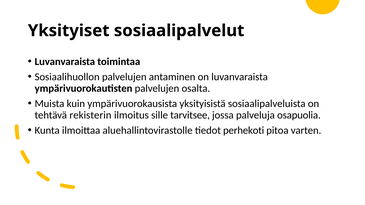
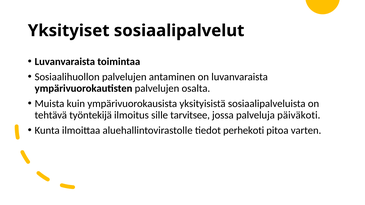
rekisterin: rekisterin -> työntekijä (91, 115)
osapuolia: osapuolia -> päiväkoti (299, 115)
